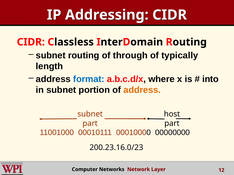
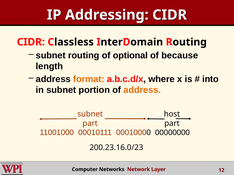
through: through -> optional (130, 56)
typically: typically -> because (180, 56)
format colour: blue -> orange (89, 79)
